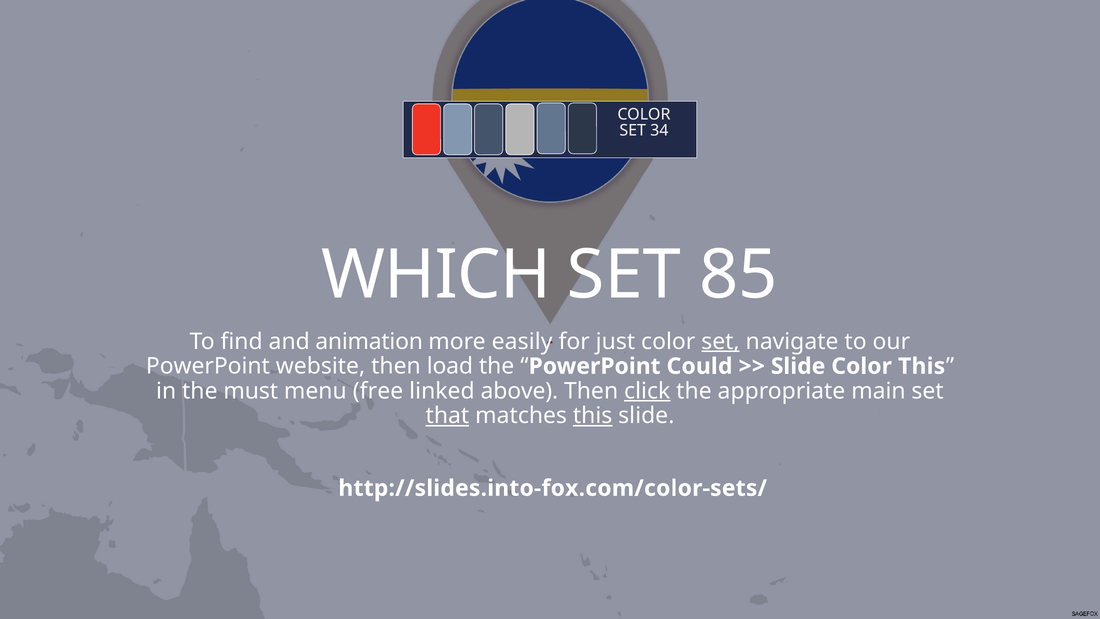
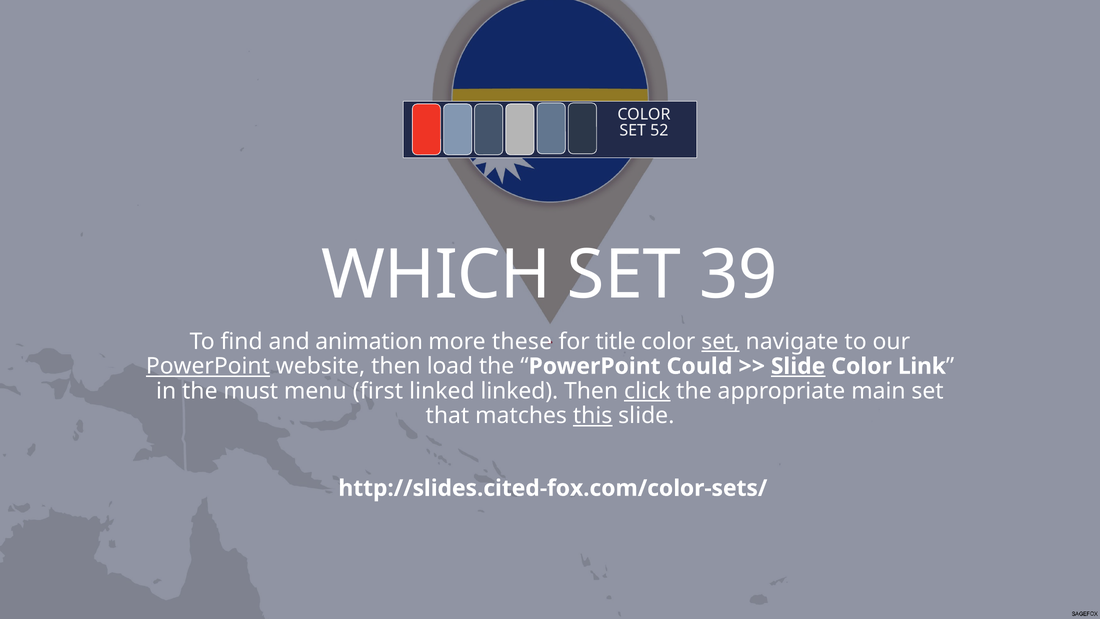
34: 34 -> 52 (659, 131)
85: 85 -> 39 (738, 275)
easily: easily -> these (522, 341)
just: just -> title (616, 341)
PowerPoint underline: none -> present (208, 366)
Slide underline: none -> present (798, 366)
Color This: This -> Link (922, 366)
free: free -> first (378, 391)
linked above: above -> linked (519, 391)
that underline: present -> none (447, 416)
http://slides.into-fox.com/color-sets/: http://slides.into-fox.com/color-sets/ -> http://slides.cited-fox.com/color-sets/ (553, 488)
